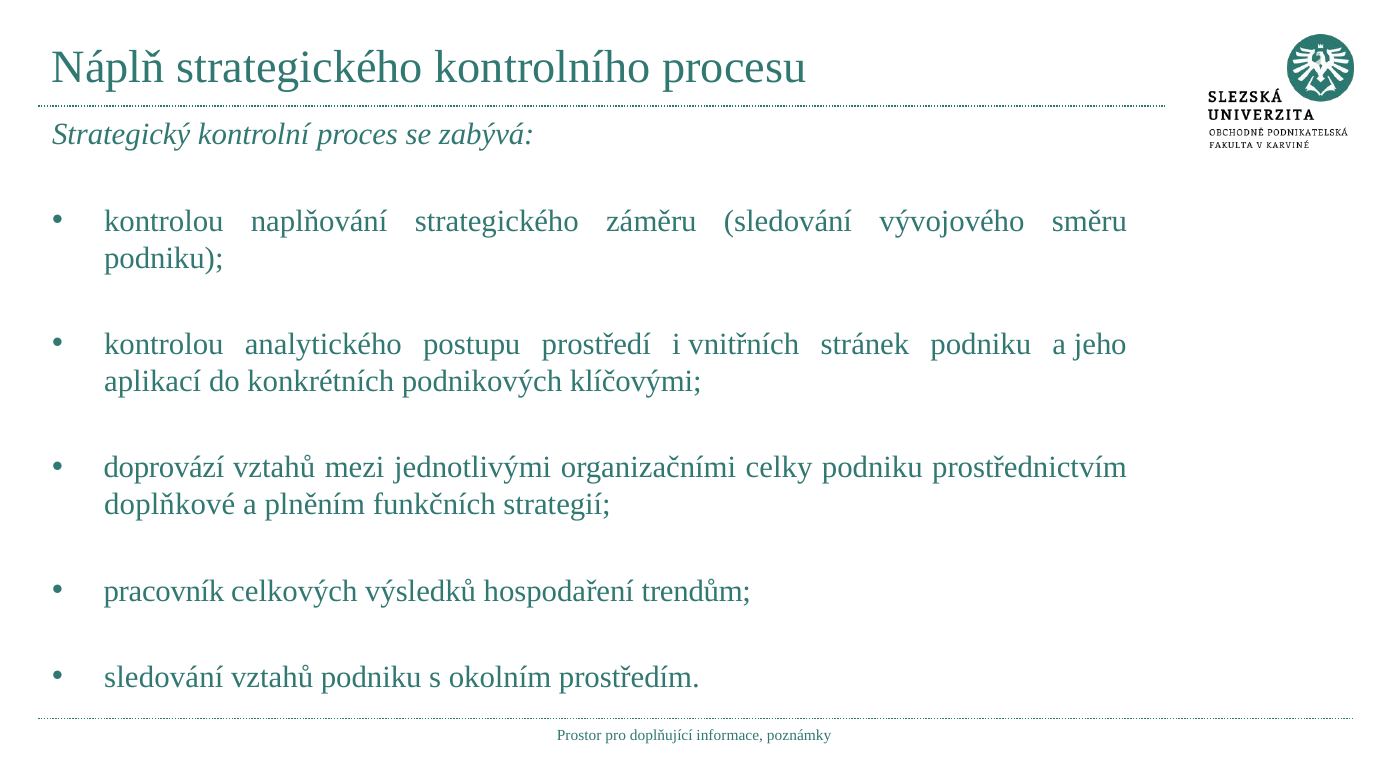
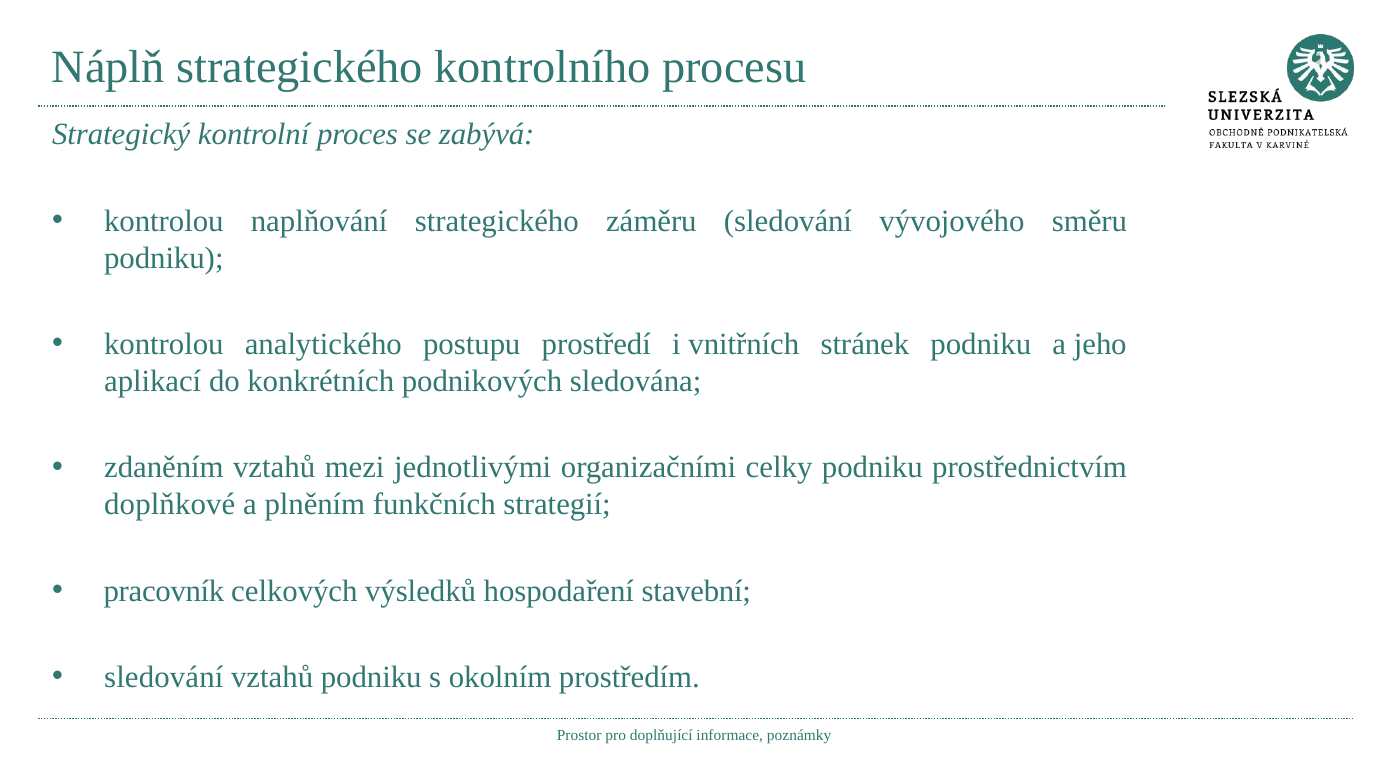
klíčovými: klíčovými -> sledována (636, 381)
doprovází: doprovází -> zdaněním (164, 468)
trendům: trendům -> stavební (696, 591)
